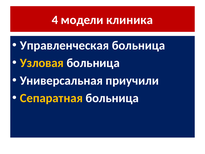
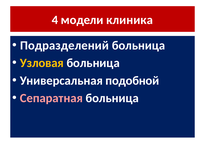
Управленческая: Управленческая -> Подразделений (64, 45)
приучили: приучили -> подобной (132, 80)
Сепаратная colour: yellow -> pink (51, 98)
